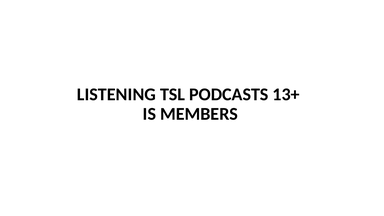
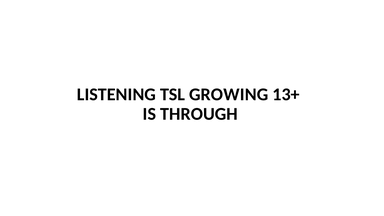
PODCASTS: PODCASTS -> GROWING (229, 95)
MEMBERS: MEMBERS -> THROUGH (199, 114)
